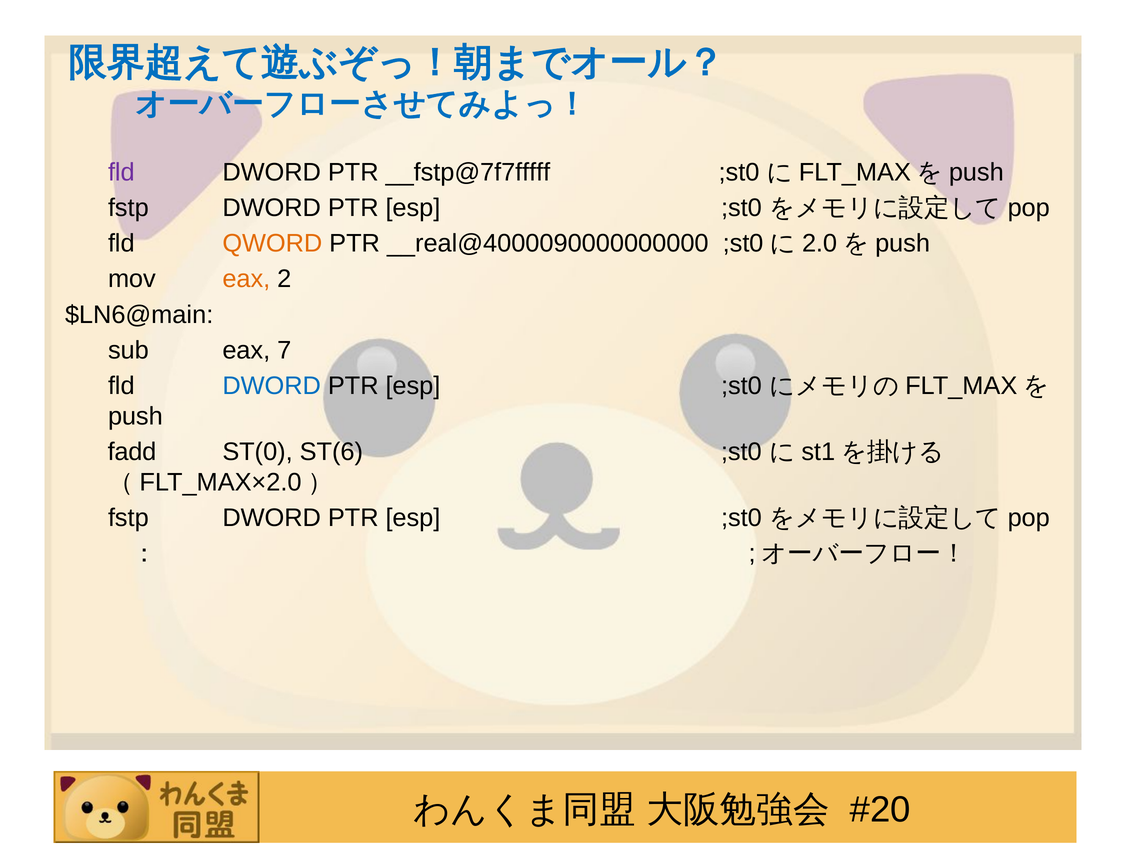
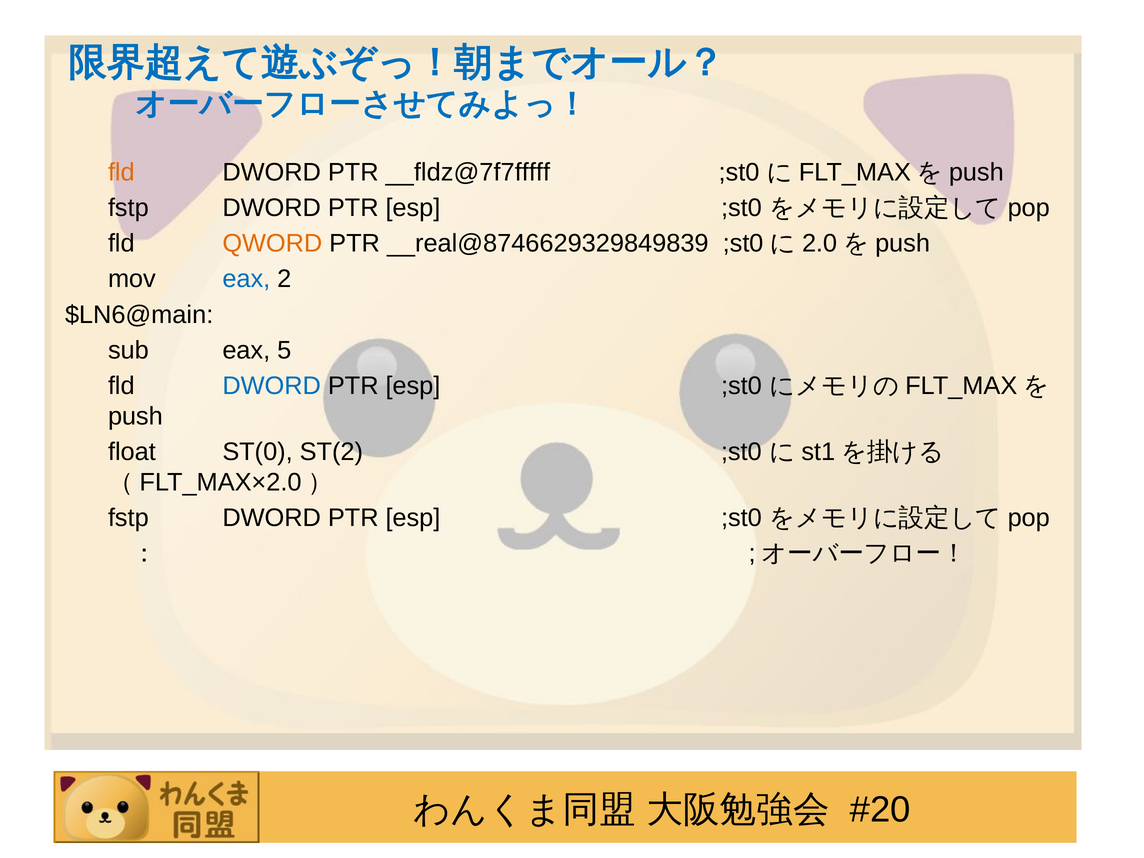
fld colour: purple -> orange (121, 172)
__fstp@7f7fffff: __fstp@7f7fffff -> __fldz@7f7fffff (468, 172)
__real@4000090000000000: __real@4000090000000000 -> __real@8746629329849839 (548, 243)
eax colour: orange -> blue (246, 279)
7: 7 -> 5 (284, 350)
fadd: fadd -> float (132, 452)
ST(6: ST(6 -> ST(2 (331, 452)
